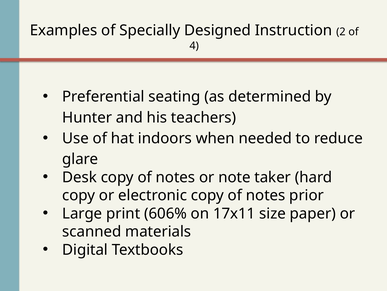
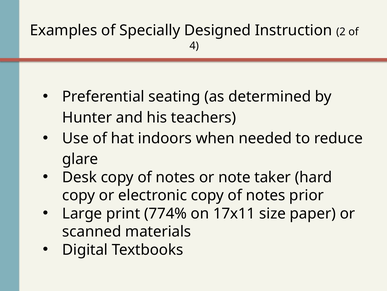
606%: 606% -> 774% (165, 213)
